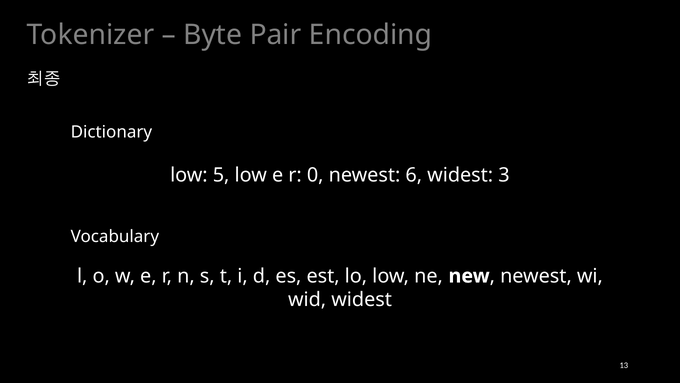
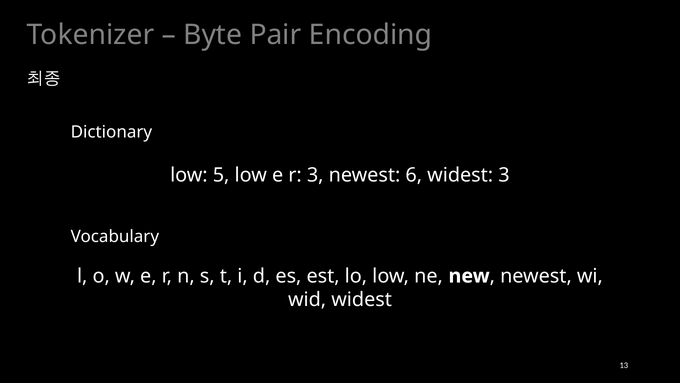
r 0: 0 -> 3 (315, 175)
